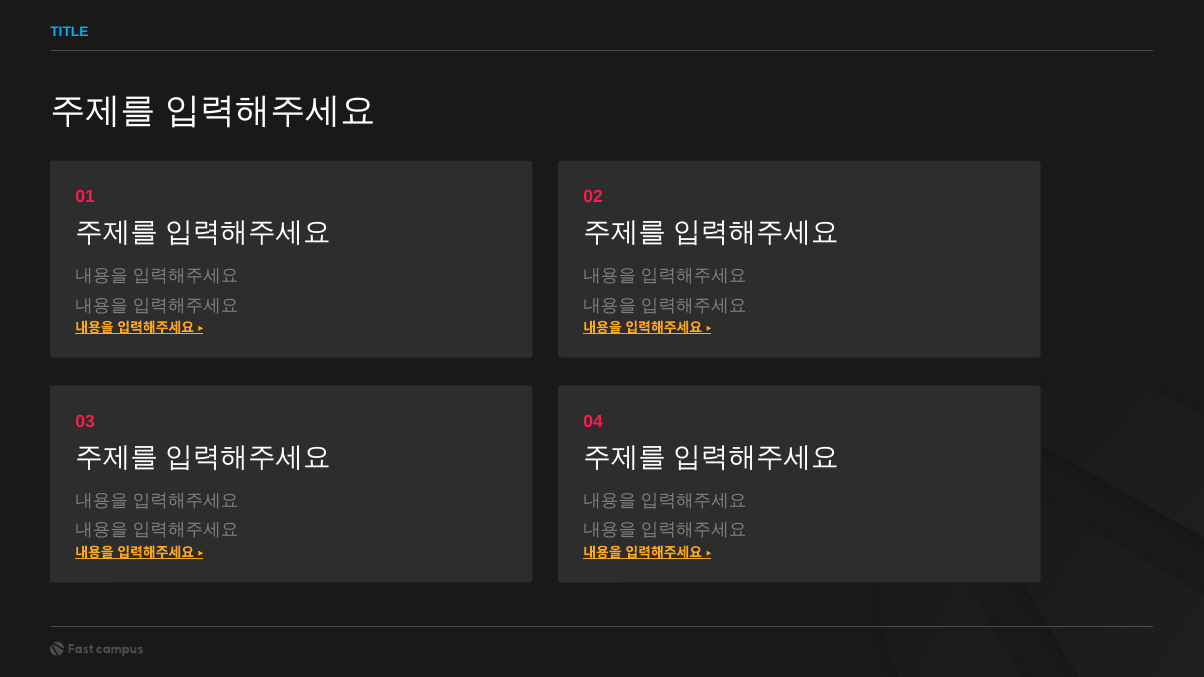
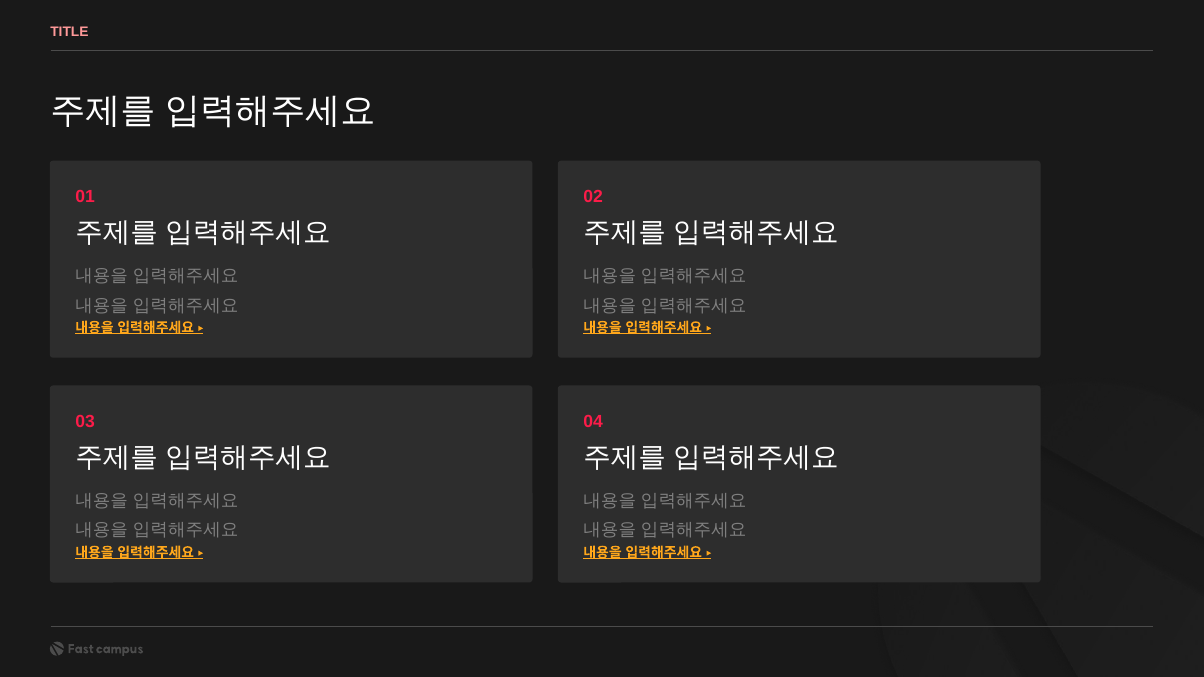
TITLE colour: light blue -> pink (69, 32)
